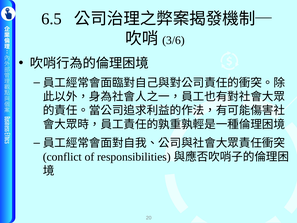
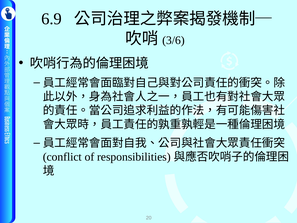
6.5: 6.5 -> 6.9 (52, 19)
